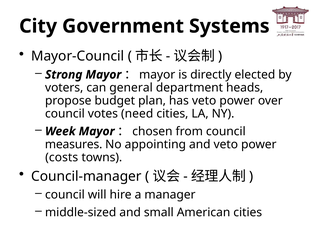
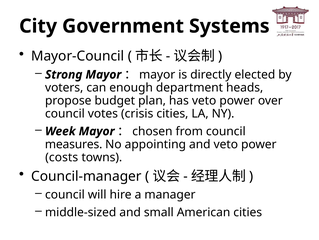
general: general -> enough (131, 87)
need: need -> crisis (137, 113)
